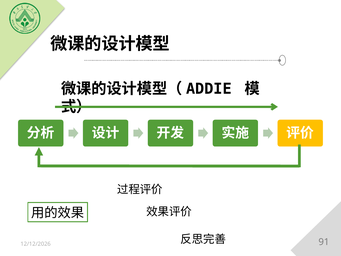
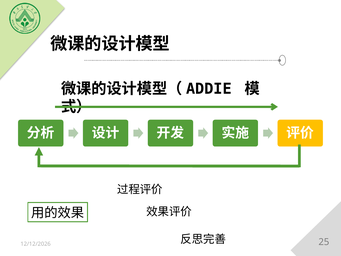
91: 91 -> 25 (324, 242)
